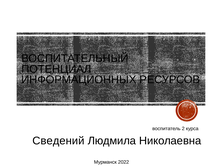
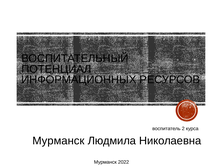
Сведений: Сведений -> Мурманск (58, 141)
